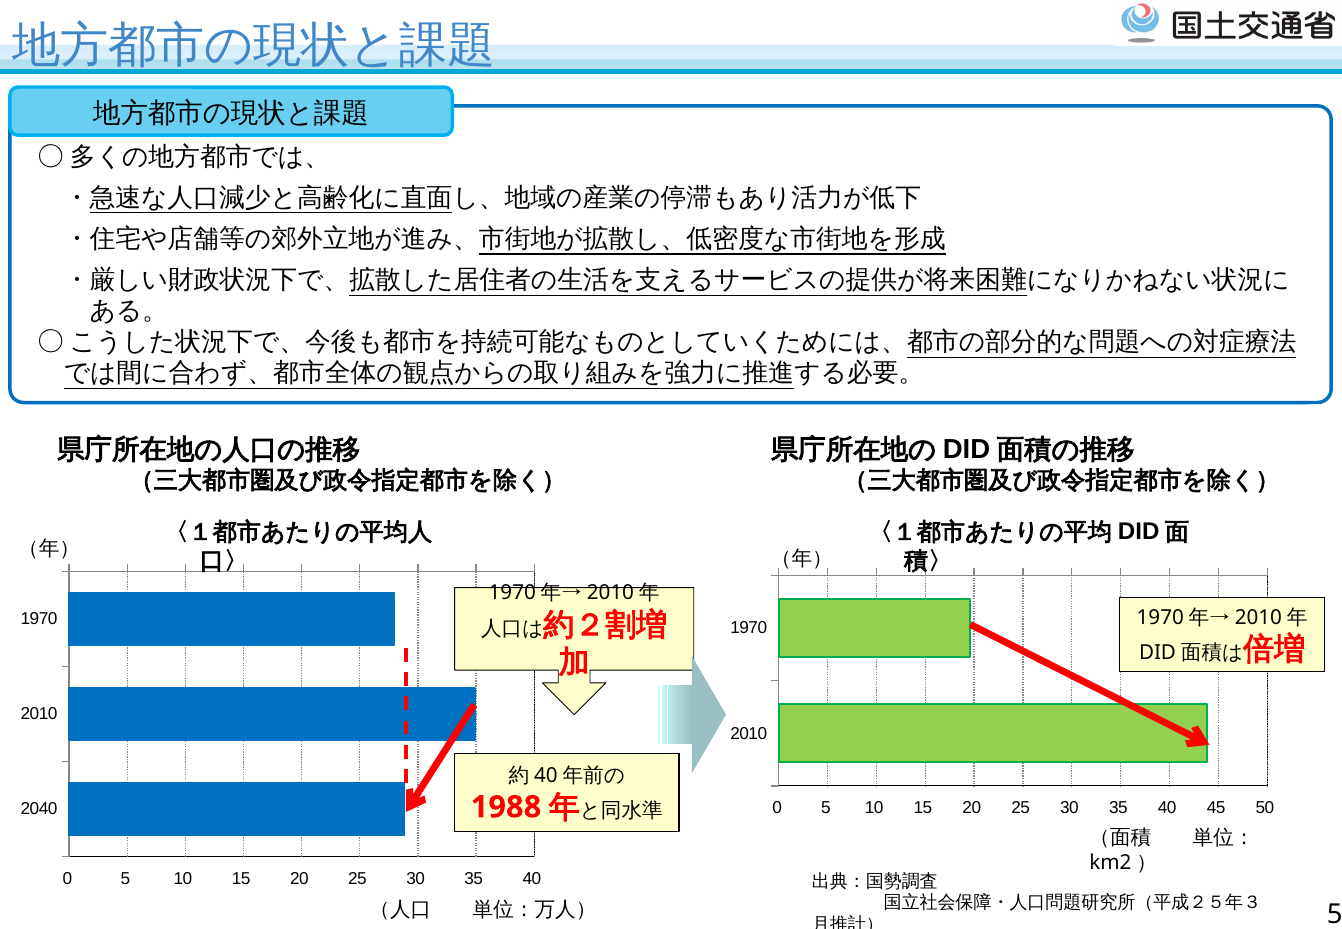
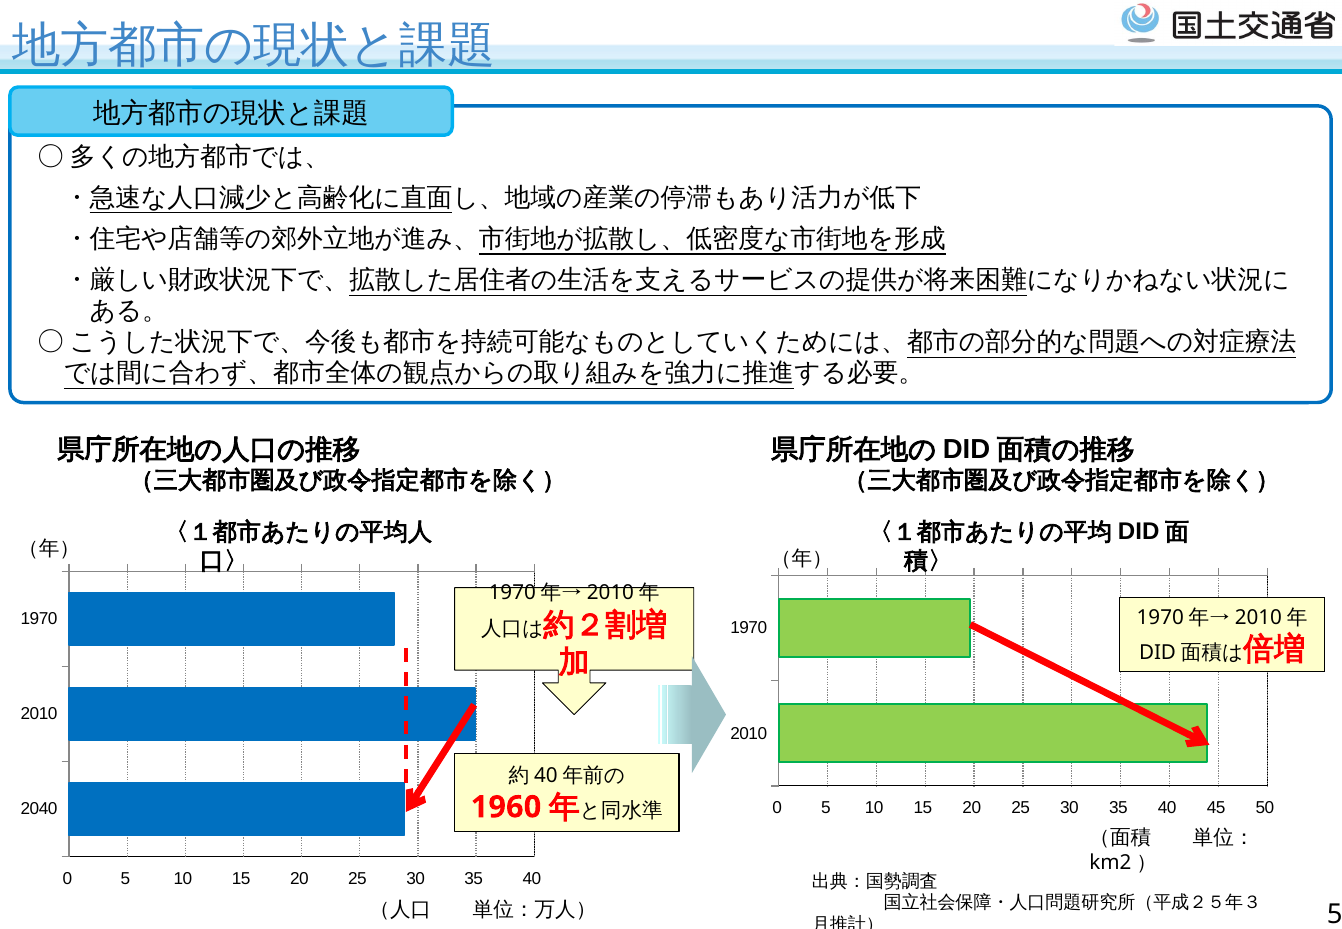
1988: 1988 -> 1960 (506, 807)
